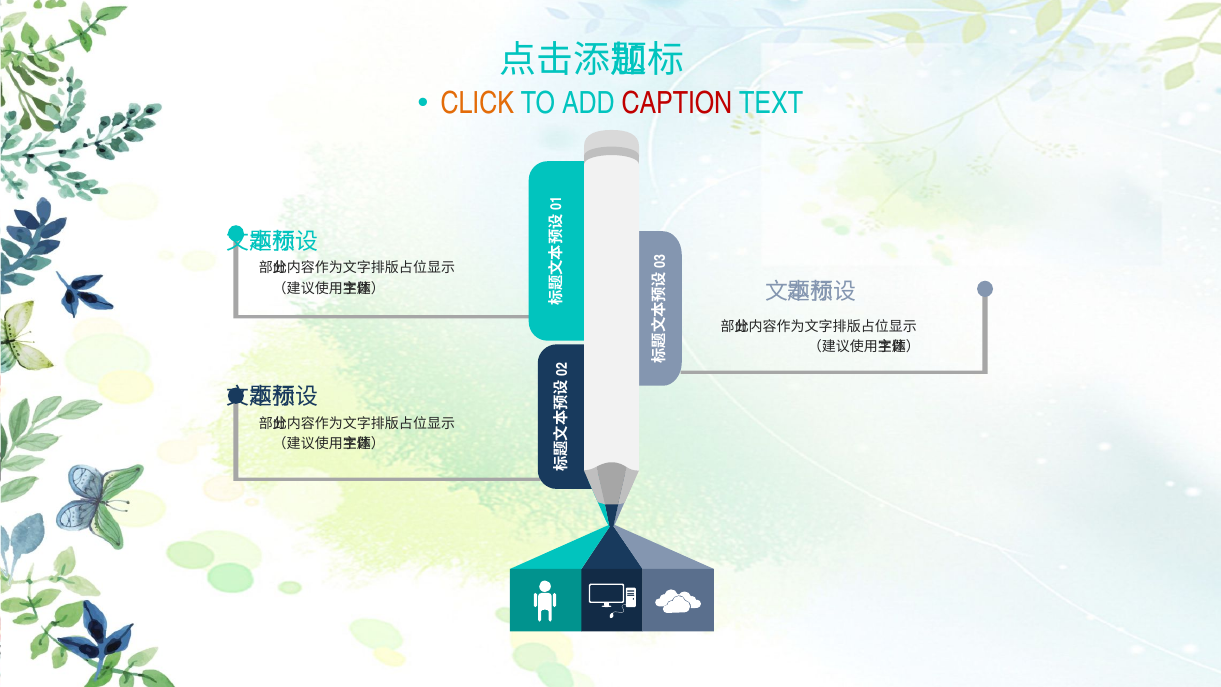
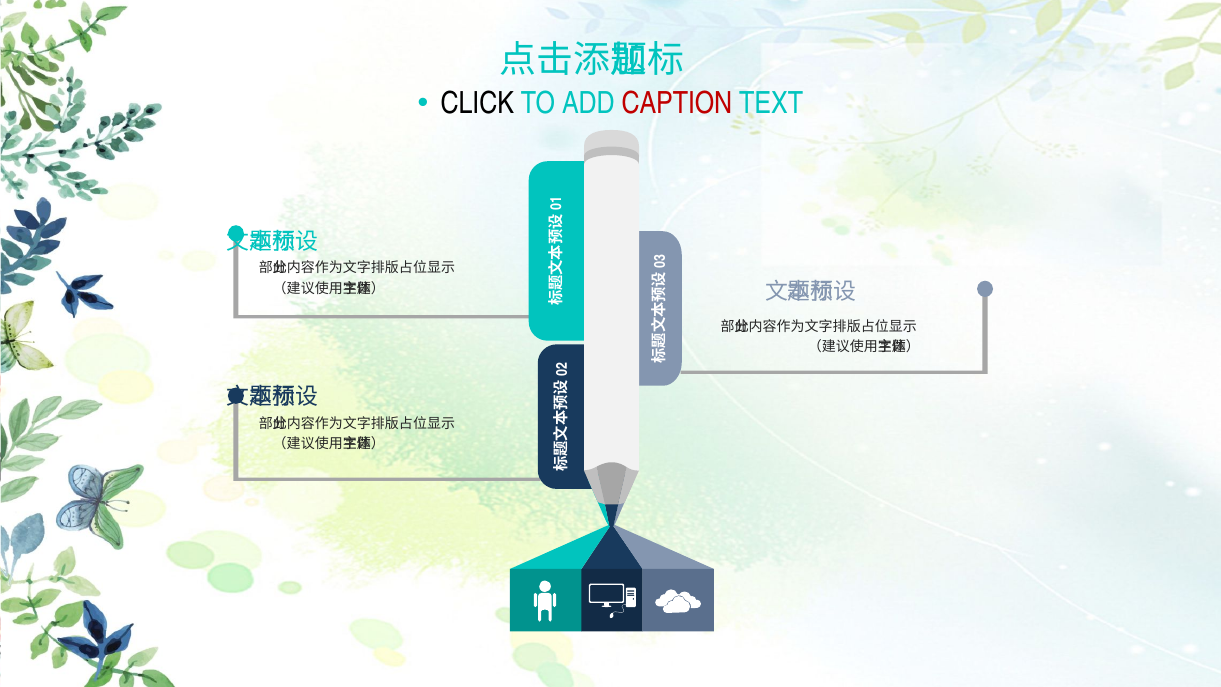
CLICK colour: orange -> black (477, 103)
